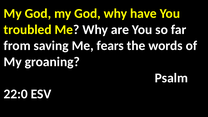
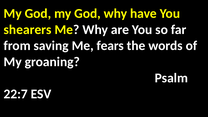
troubled: troubled -> shearers (28, 30)
22:0: 22:0 -> 22:7 (16, 94)
